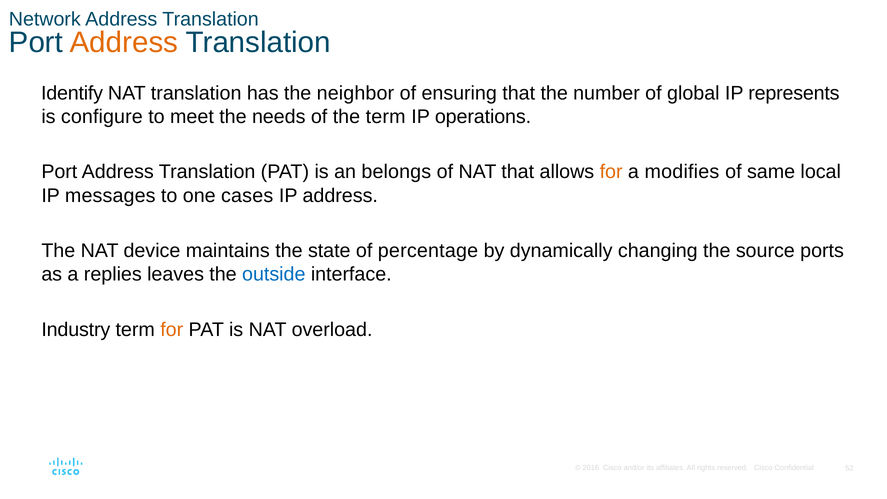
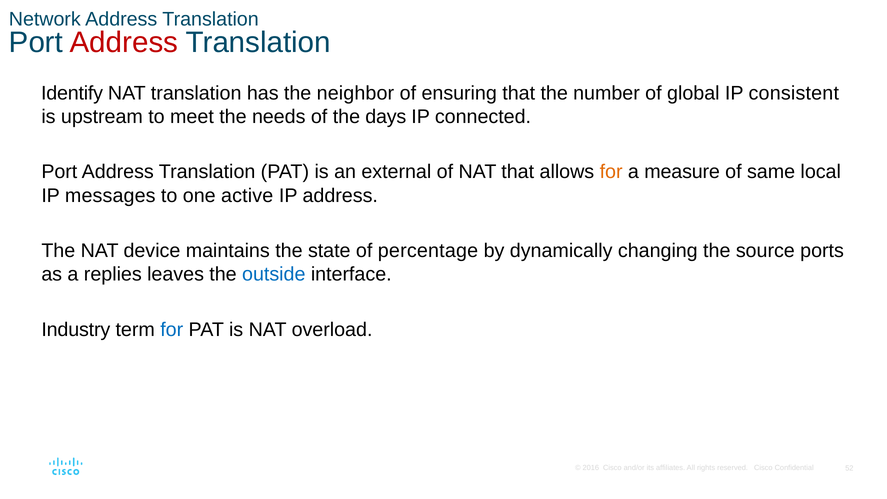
Address colour: orange -> red (124, 43)
represents: represents -> consistent (794, 93)
configure: configure -> upstream (102, 117)
the term: term -> days (386, 117)
operations: operations -> connected (483, 117)
belongs: belongs -> external (396, 172)
modifies: modifies -> measure (682, 172)
cases: cases -> active (247, 196)
for colour: orange -> blue (172, 330)
